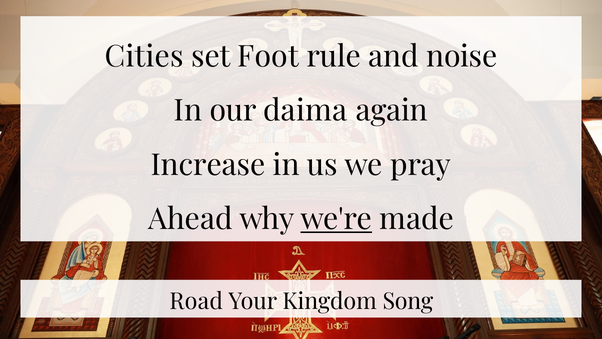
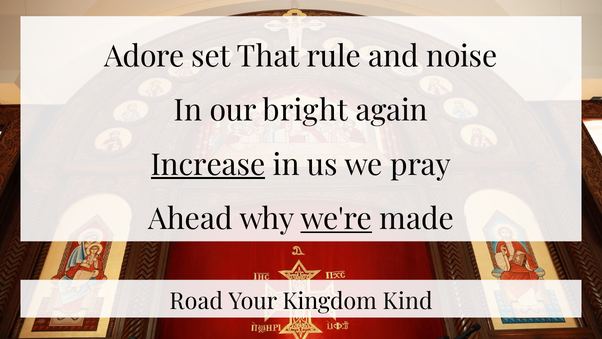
Cities: Cities -> Adore (144, 57)
Foot: Foot -> That (268, 57)
daima: daima -> bright (305, 111)
Increase underline: none -> present (208, 165)
Song: Song -> Kind (408, 301)
